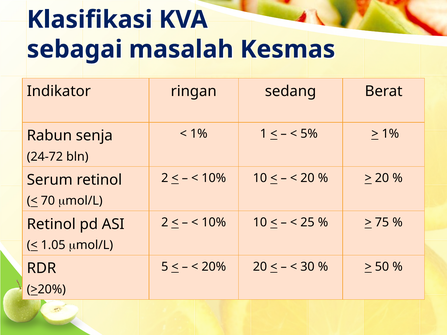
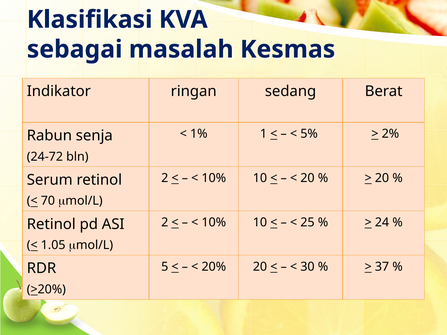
1%: 1% -> 2% (390, 134)
75: 75 -> 24 (382, 223)
50: 50 -> 37 (382, 267)
